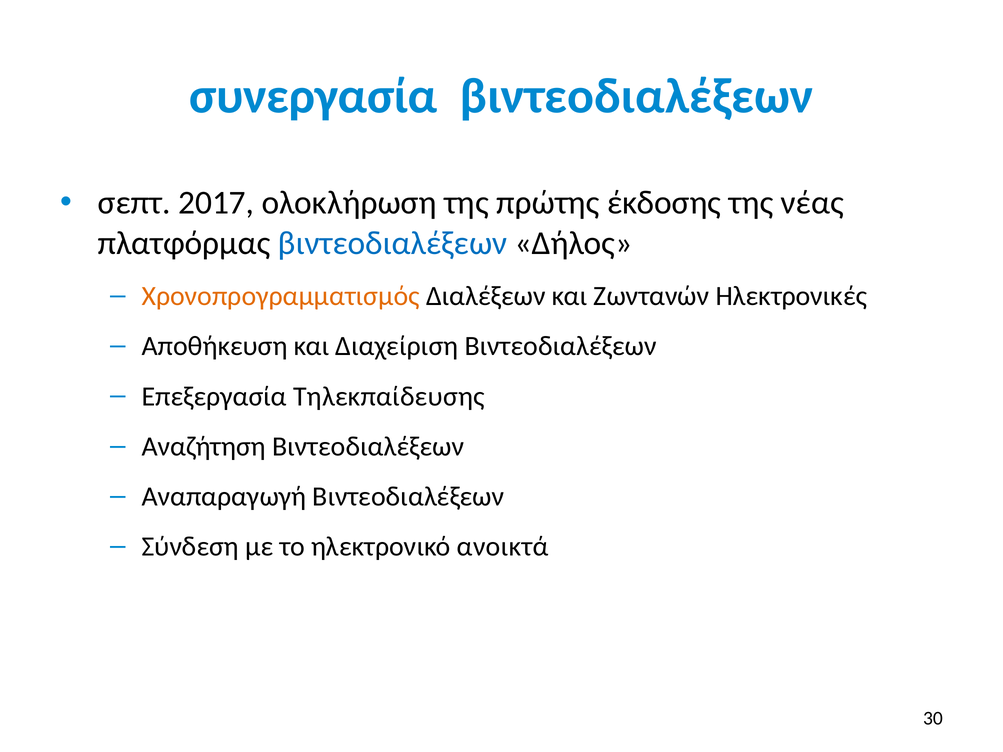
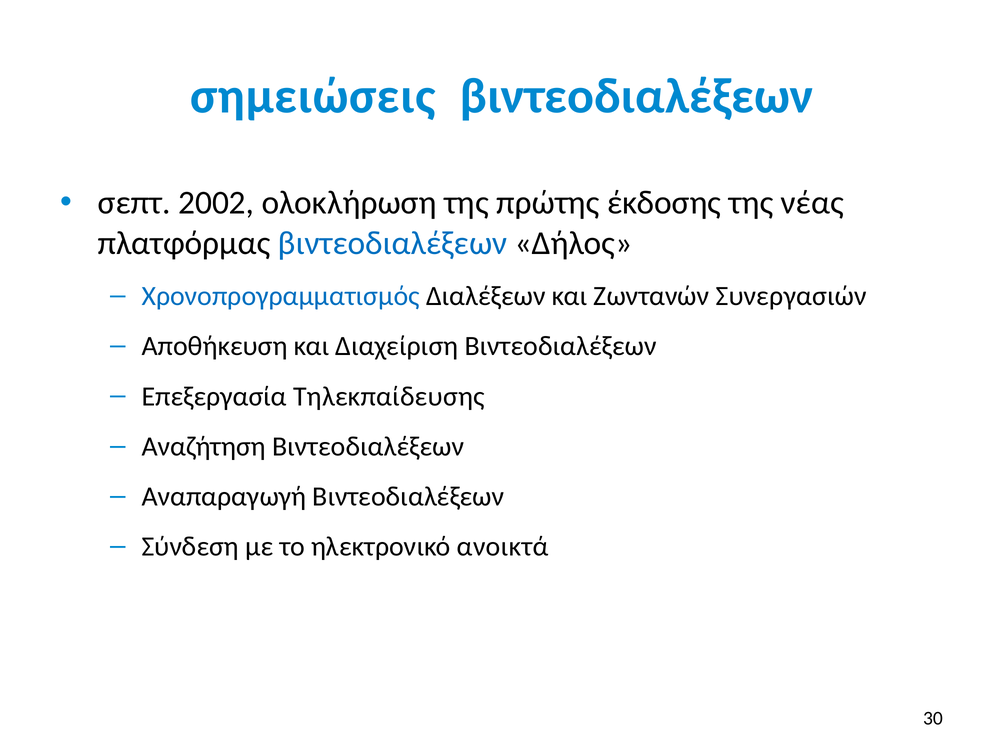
συνεργασία: συνεργασία -> σημειώσεις (313, 96)
2017: 2017 -> 2002 (216, 203)
Χρονοπρογραμματισμός colour: orange -> blue (281, 296)
Ηλεκτρονικές: Ηλεκτρονικές -> Συνεργασιών (791, 296)
